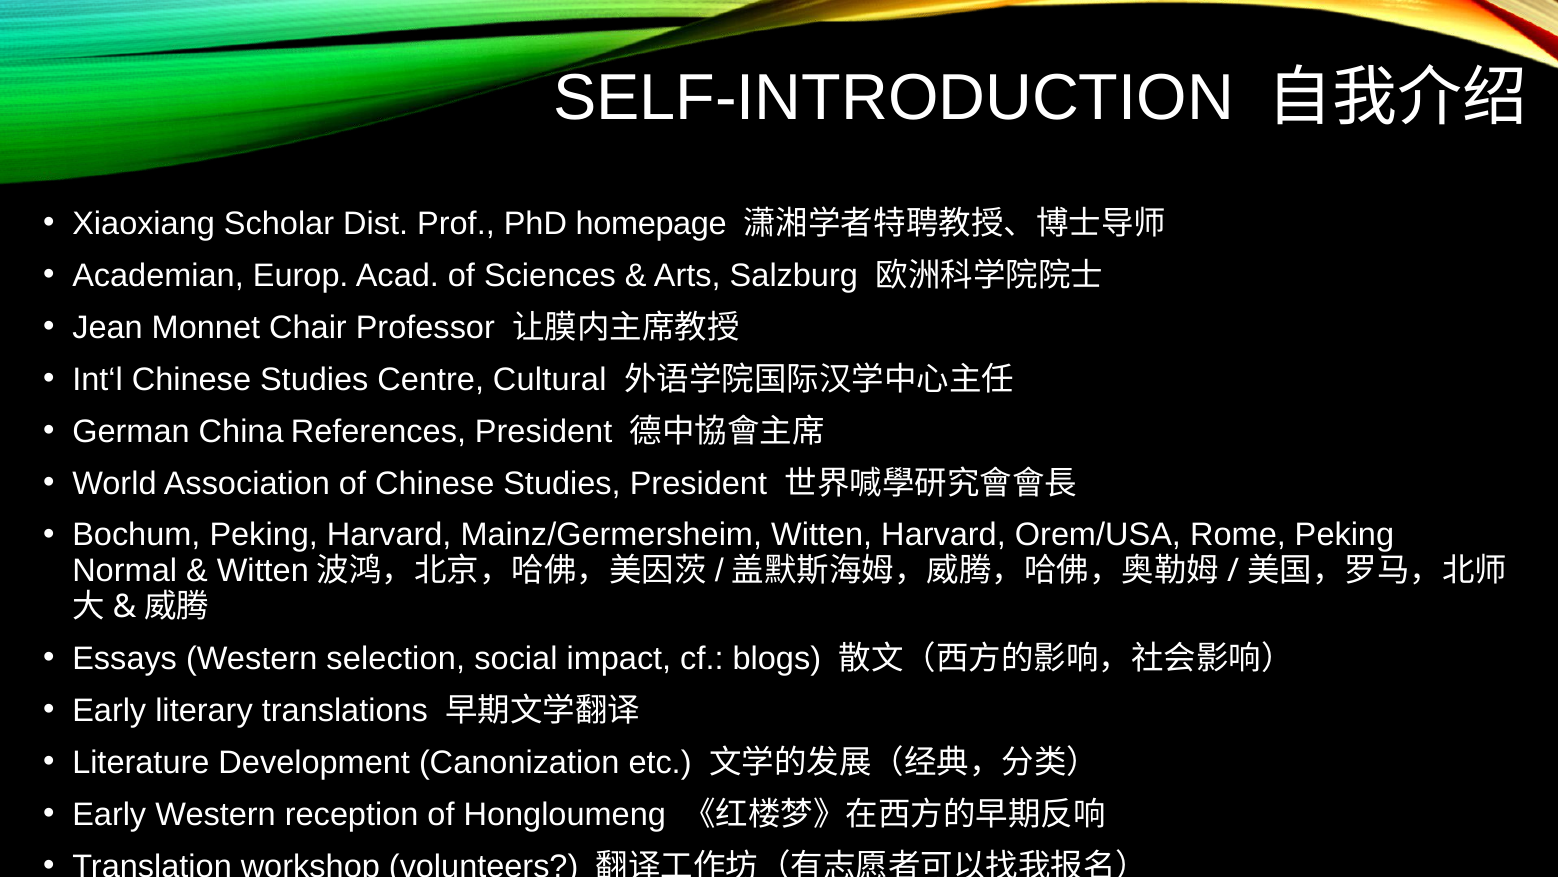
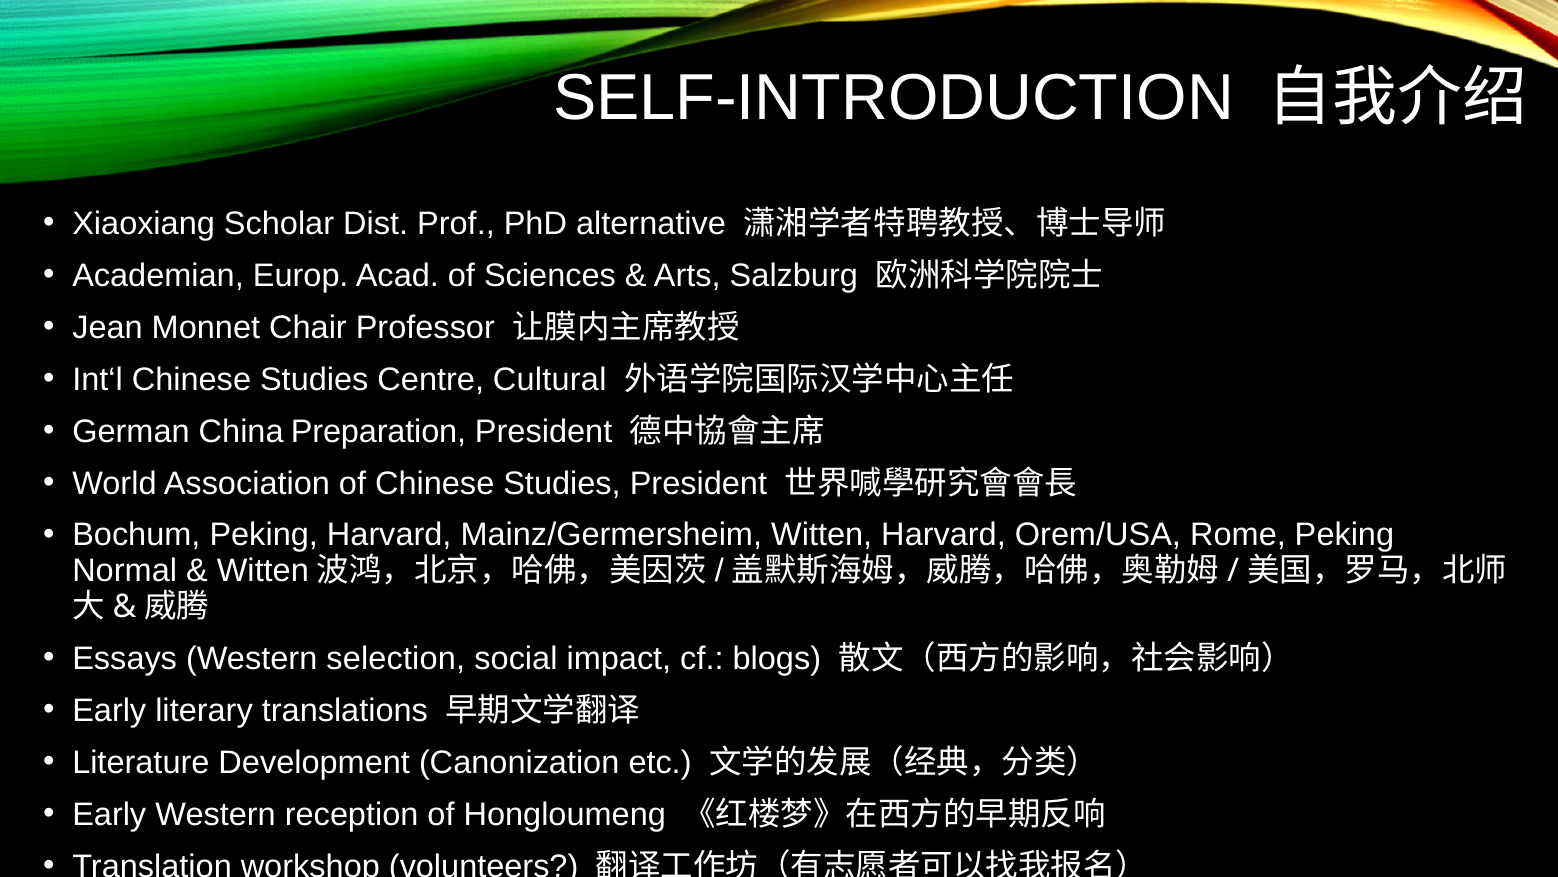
homepage: homepage -> alternative (651, 223)
References: References -> Preparation (379, 431)
